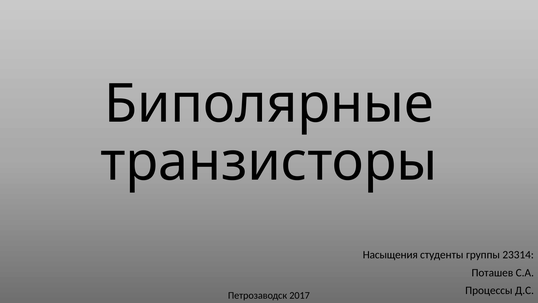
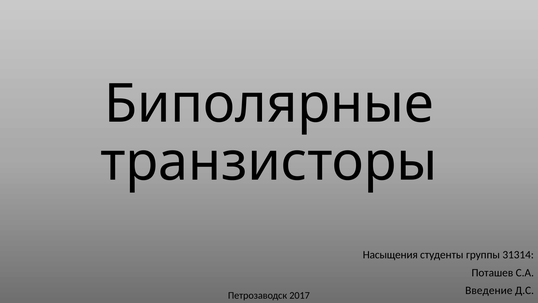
23314: 23314 -> 31314 (518, 255)
Процессы: Процессы -> Введение (489, 290)
